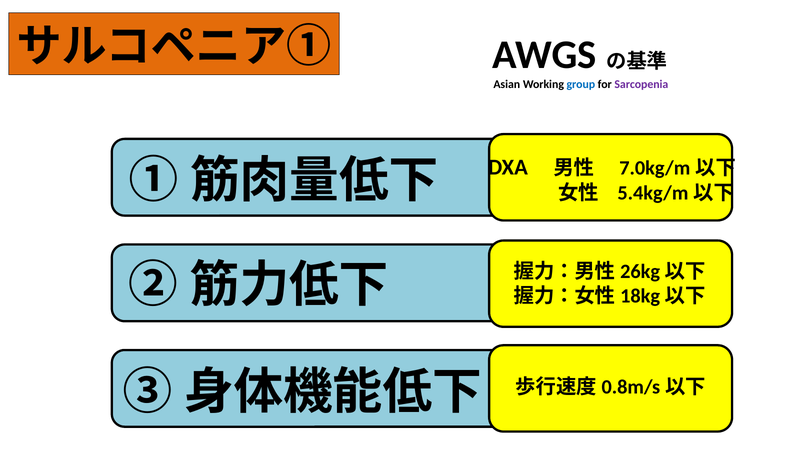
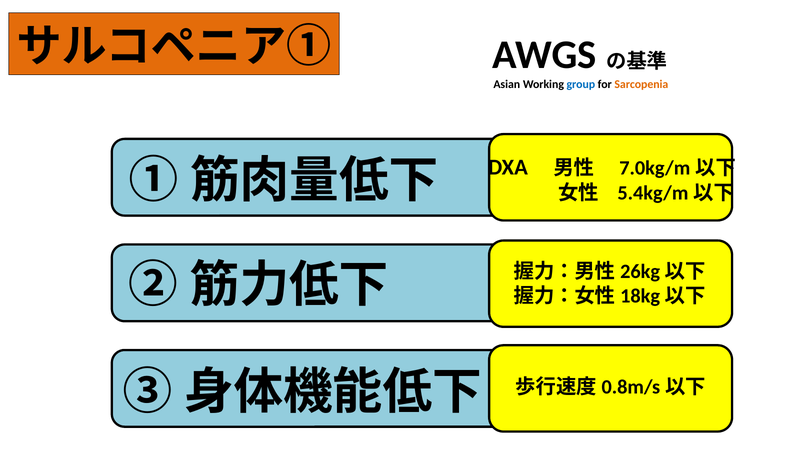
Sarcopenia colour: purple -> orange (641, 84)
